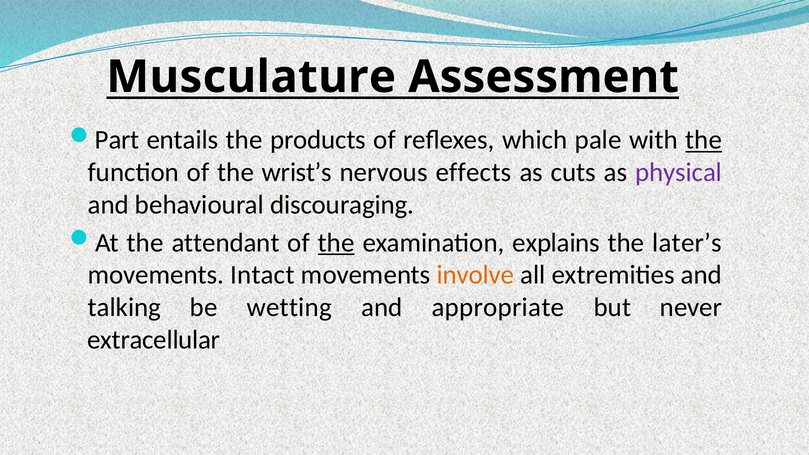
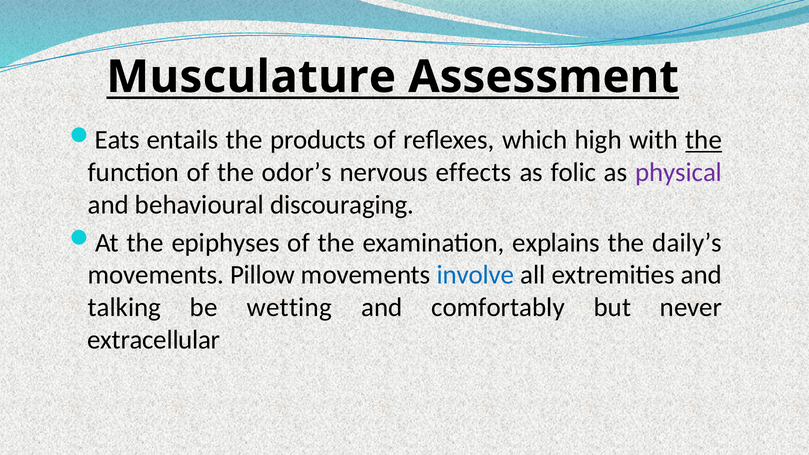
Part: Part -> Eats (117, 140)
pale: pale -> high (598, 140)
wrist’s: wrist’s -> odor’s (297, 173)
cuts: cuts -> folic (574, 173)
attendant: attendant -> epiphyses (226, 243)
the underline: present -> none (336, 243)
later’s: later’s -> daily’s (687, 243)
Intact: Intact -> Pillow (263, 275)
involve colour: orange -> blue (476, 275)
appropriate: appropriate -> comfortably (498, 307)
